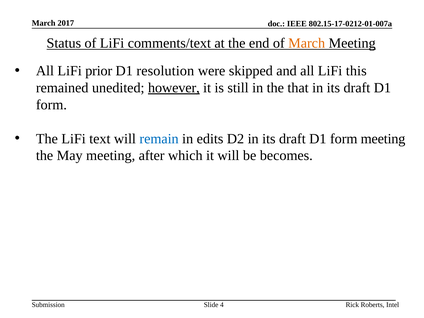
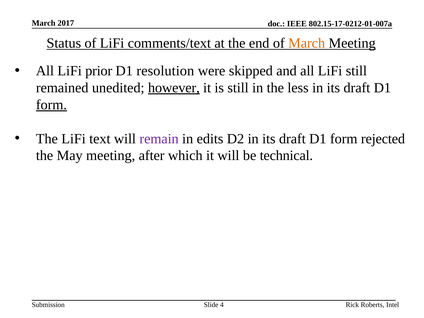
LiFi this: this -> still (356, 71)
that: that -> less (298, 88)
form underline: none -> present (51, 105)
remain colour: blue -> purple (159, 139)
form meeting: meeting -> rejected (383, 139)
becomes: becomes -> technical (286, 156)
